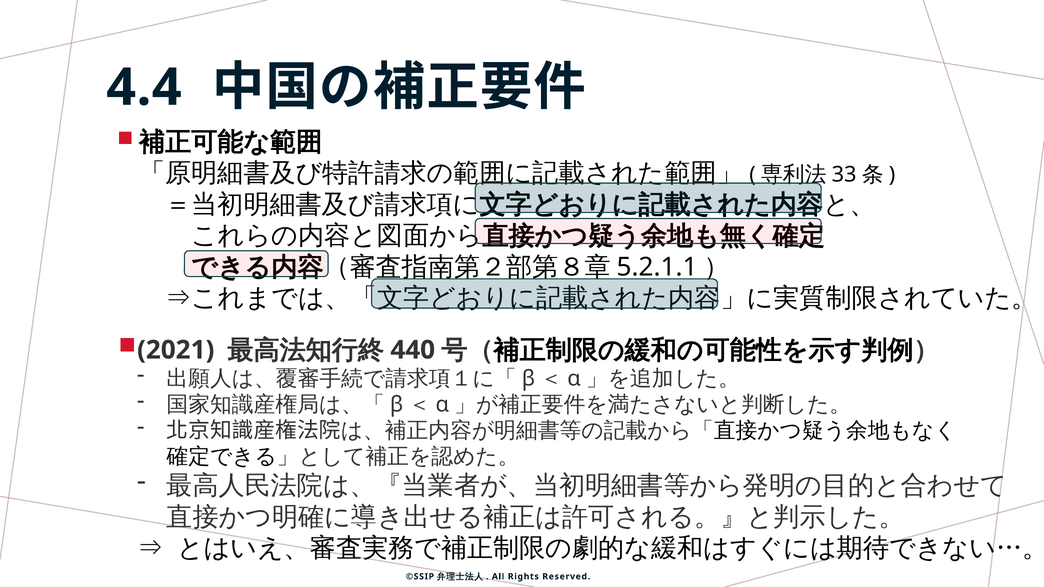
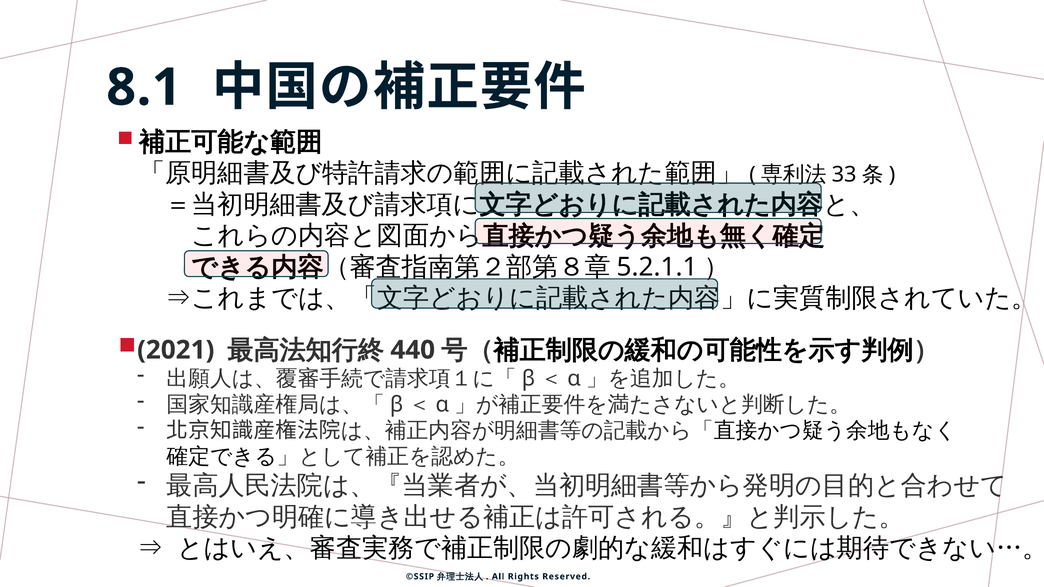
4.4: 4.4 -> 8.1 (144, 88)
